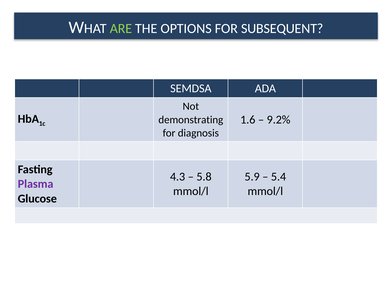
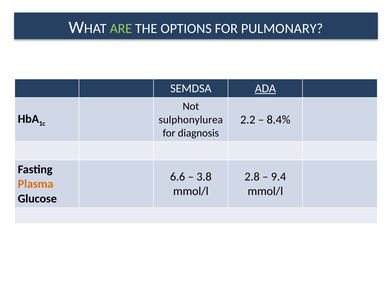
SUBSEQUENT: SUBSEQUENT -> PULMONARY (282, 29)
ADA underline: none -> present (265, 88)
1.6: 1.6 -> 2.2 (248, 120)
9.2%: 9.2% -> 8.4% (279, 120)
demonstrating: demonstrating -> sulphonylurea (191, 120)
4.3: 4.3 -> 6.6 (178, 177)
5.8: 5.8 -> 3.8 (204, 177)
5.9: 5.9 -> 2.8 (252, 177)
5.4: 5.4 -> 9.4 (279, 177)
Plasma colour: purple -> orange (36, 184)
